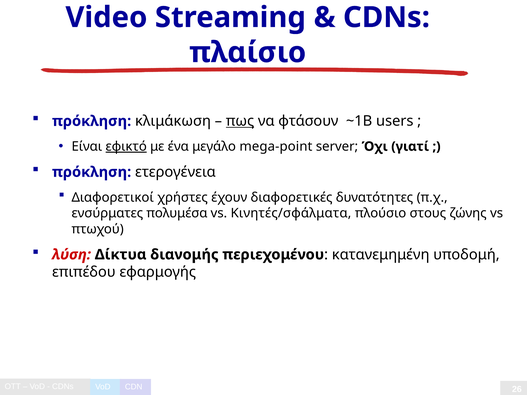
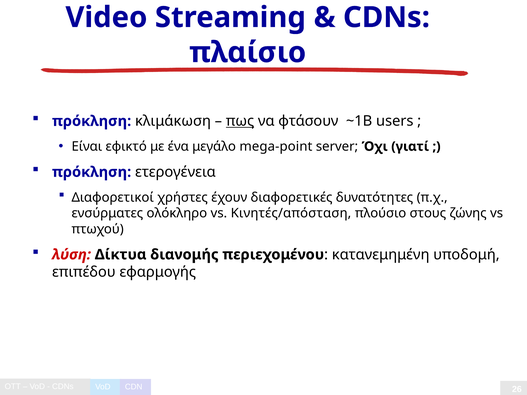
εφικτό underline: present -> none (126, 147)
πολυμέσα: πολυμέσα -> ολόκληρο (177, 213)
Κινητές/σφάλματα: Κινητές/σφάλματα -> Κινητές/απόσταση (291, 213)
